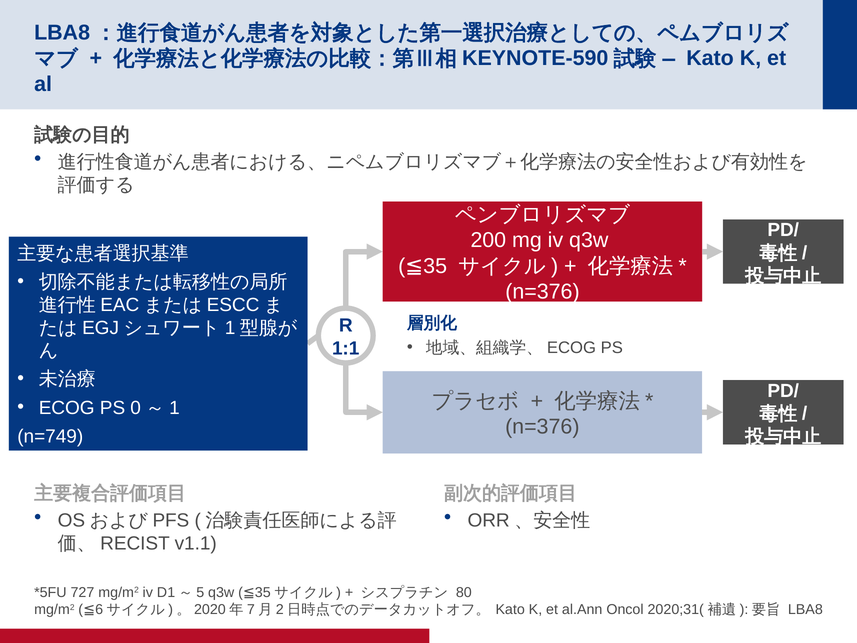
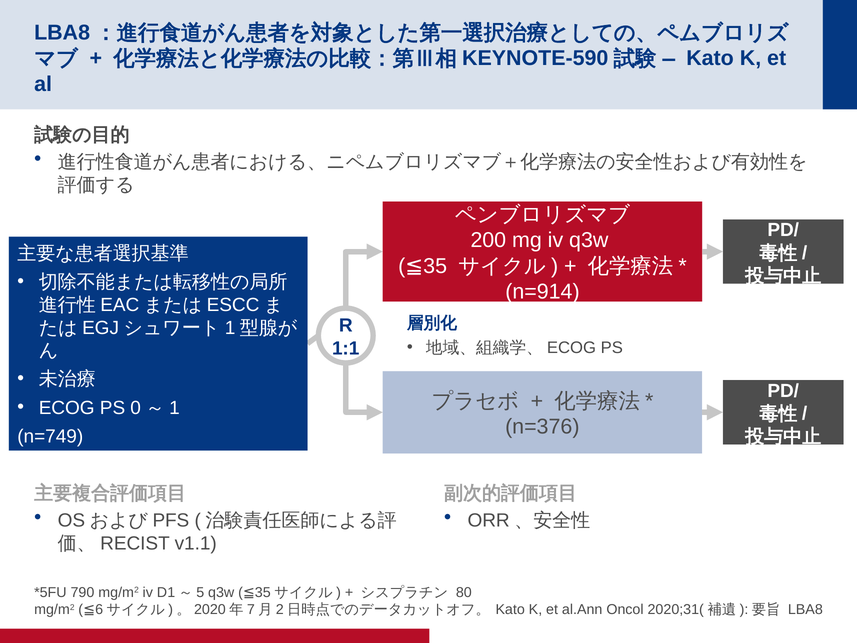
n=376: n=376 -> n=914 (542, 292)
727: 727 -> 790 (82, 592)
